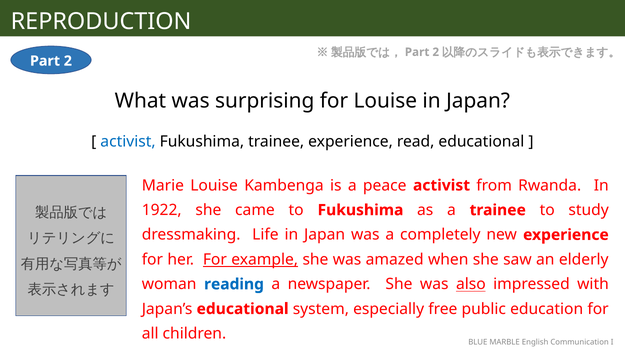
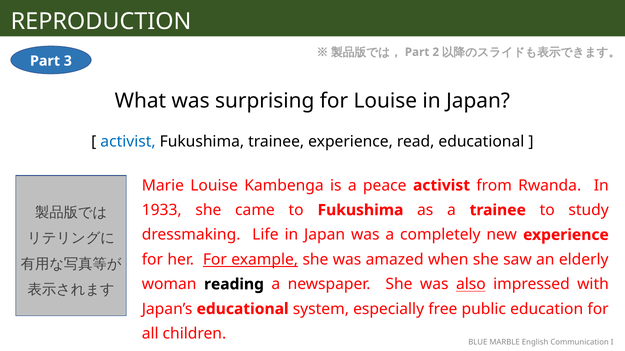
2: 2 -> 3 (68, 61)
1922: 1922 -> 1933 (162, 210)
reading colour: blue -> black (234, 285)
